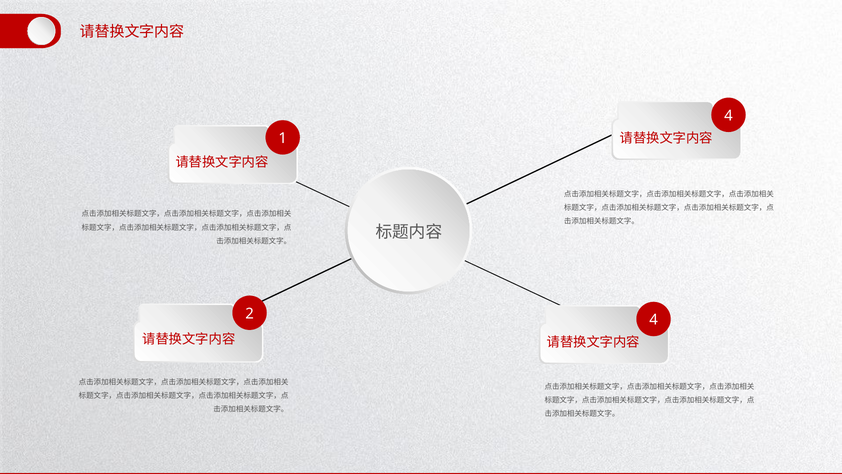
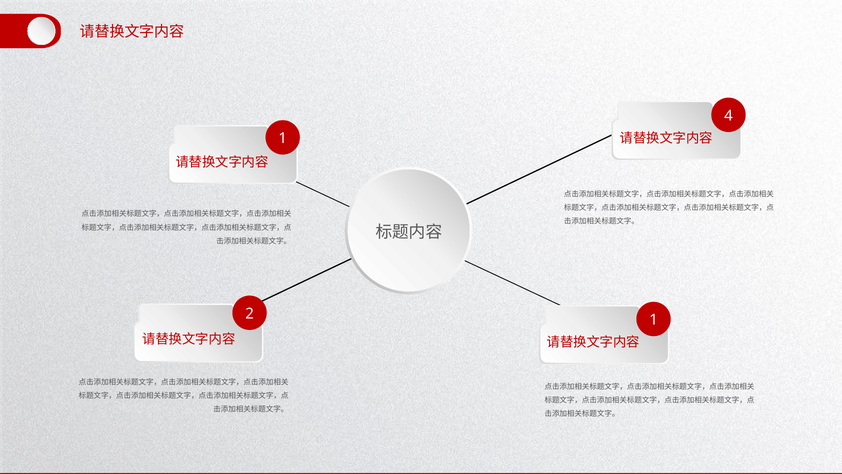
2 4: 4 -> 1 (654, 320)
